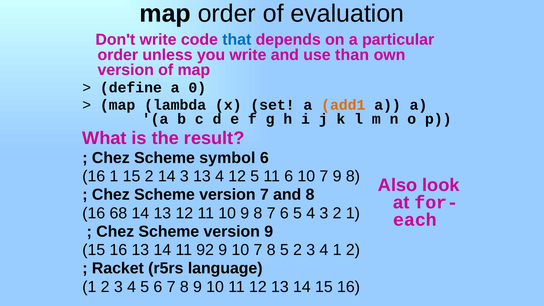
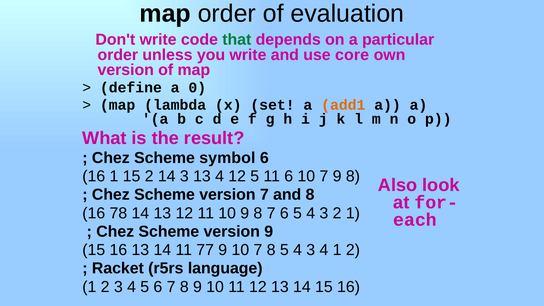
that colour: blue -> green (237, 40)
than: than -> core (352, 55)
68: 68 -> 78 (118, 213)
92: 92 -> 77 (205, 250)
8 5 2: 2 -> 4 (298, 250)
